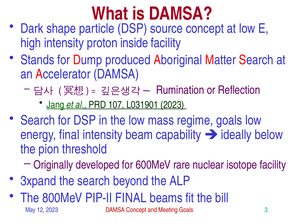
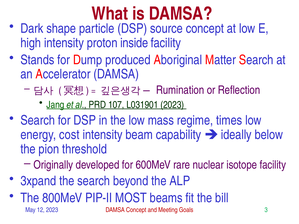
regime goals: goals -> times (229, 121)
energy final: final -> cost (69, 135)
PIP-II FINAL: FINAL -> MOST (131, 198)
